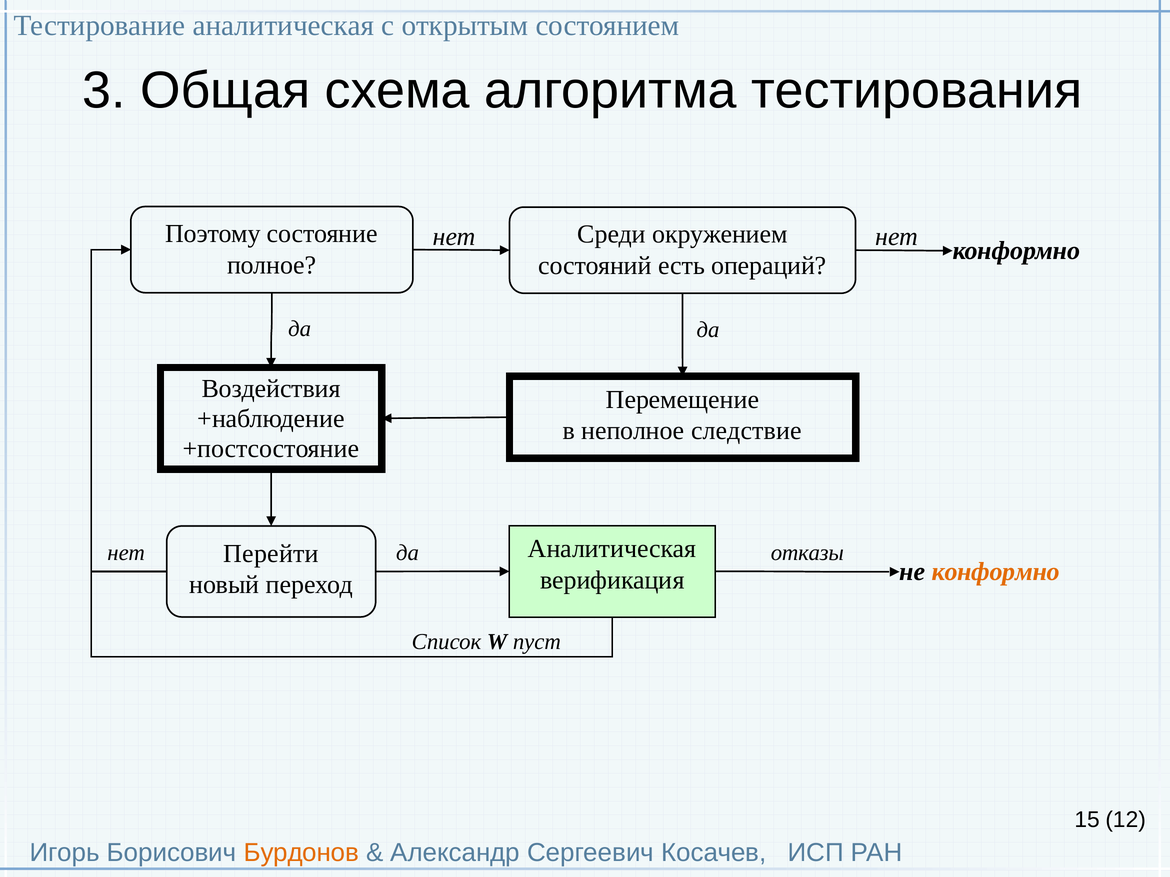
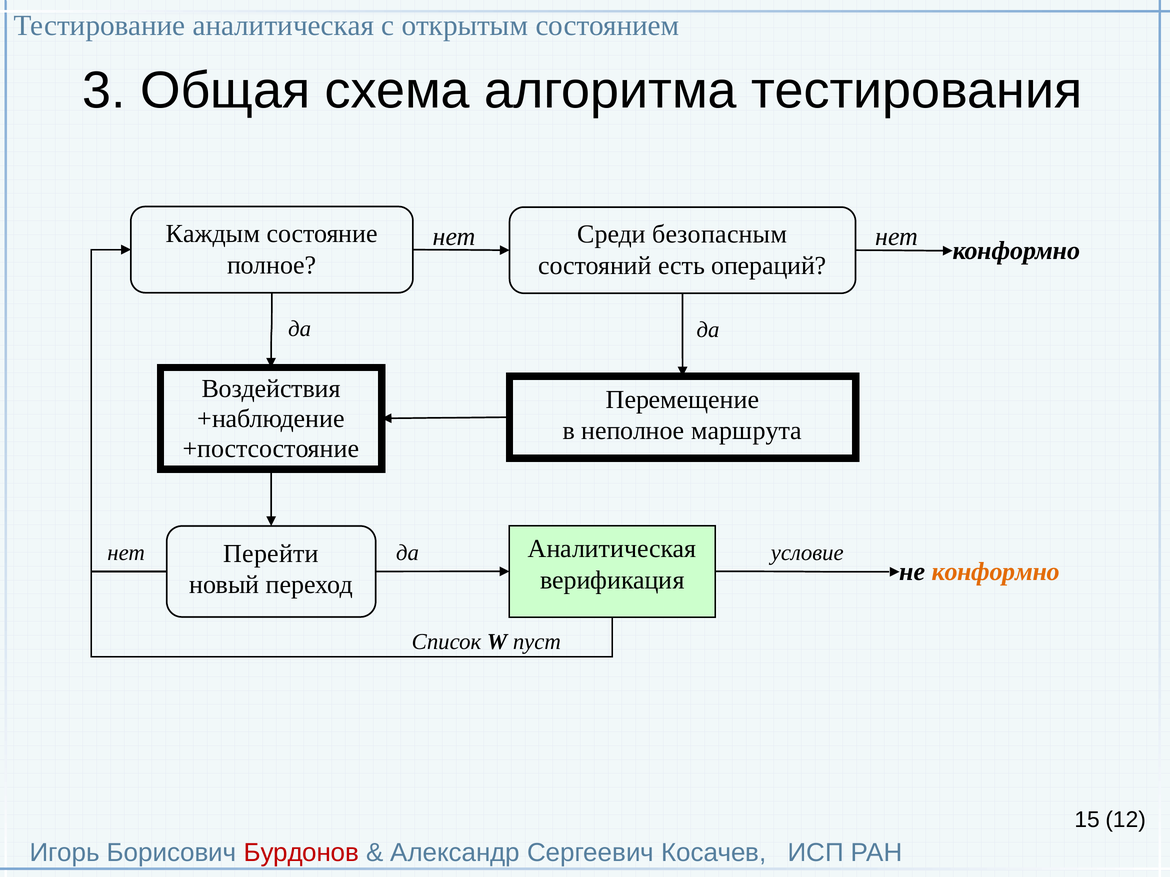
Поэтому: Поэтому -> Каждым (213, 234)
окружением: окружением -> безопасным (720, 235)
следствие: следствие -> маршрута (746, 431)
отказы: отказы -> условие (807, 553)
Бурдонов colour: orange -> red (301, 853)
